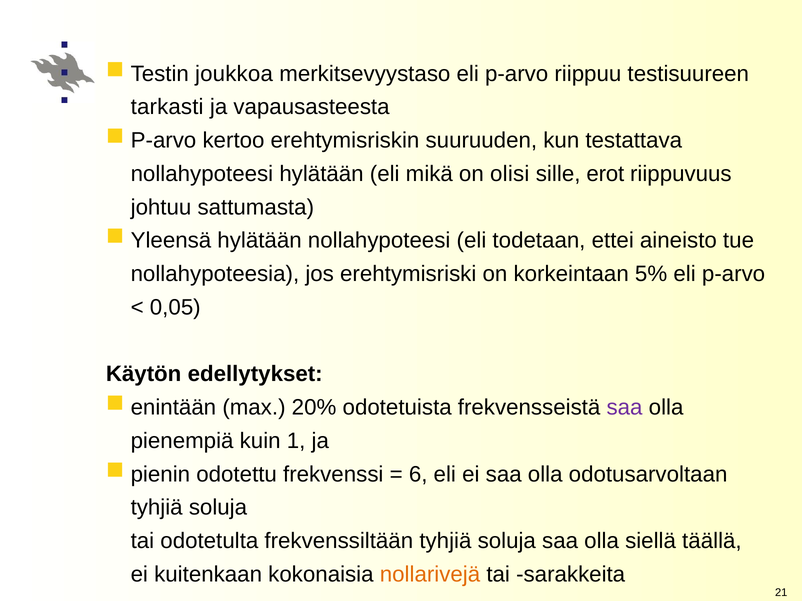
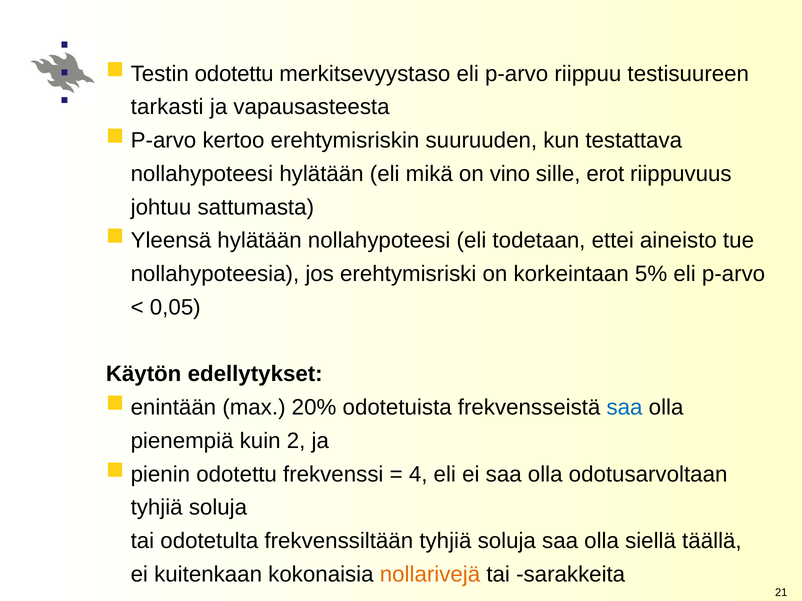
Testin joukkoa: joukkoa -> odotettu (234, 74)
olisi: olisi -> vino (510, 174)
saa colour: purple -> blue (625, 408)
1: 1 -> 2 (296, 441)
6: 6 -> 4 (418, 475)
